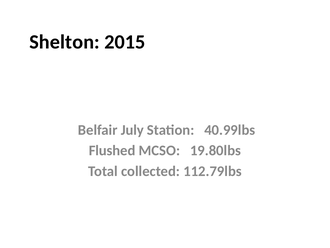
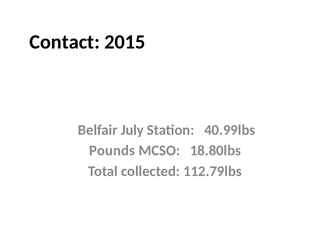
Shelton: Shelton -> Contact (65, 42)
Flushed: Flushed -> Pounds (112, 150)
19.80lbs: 19.80lbs -> 18.80lbs (216, 150)
